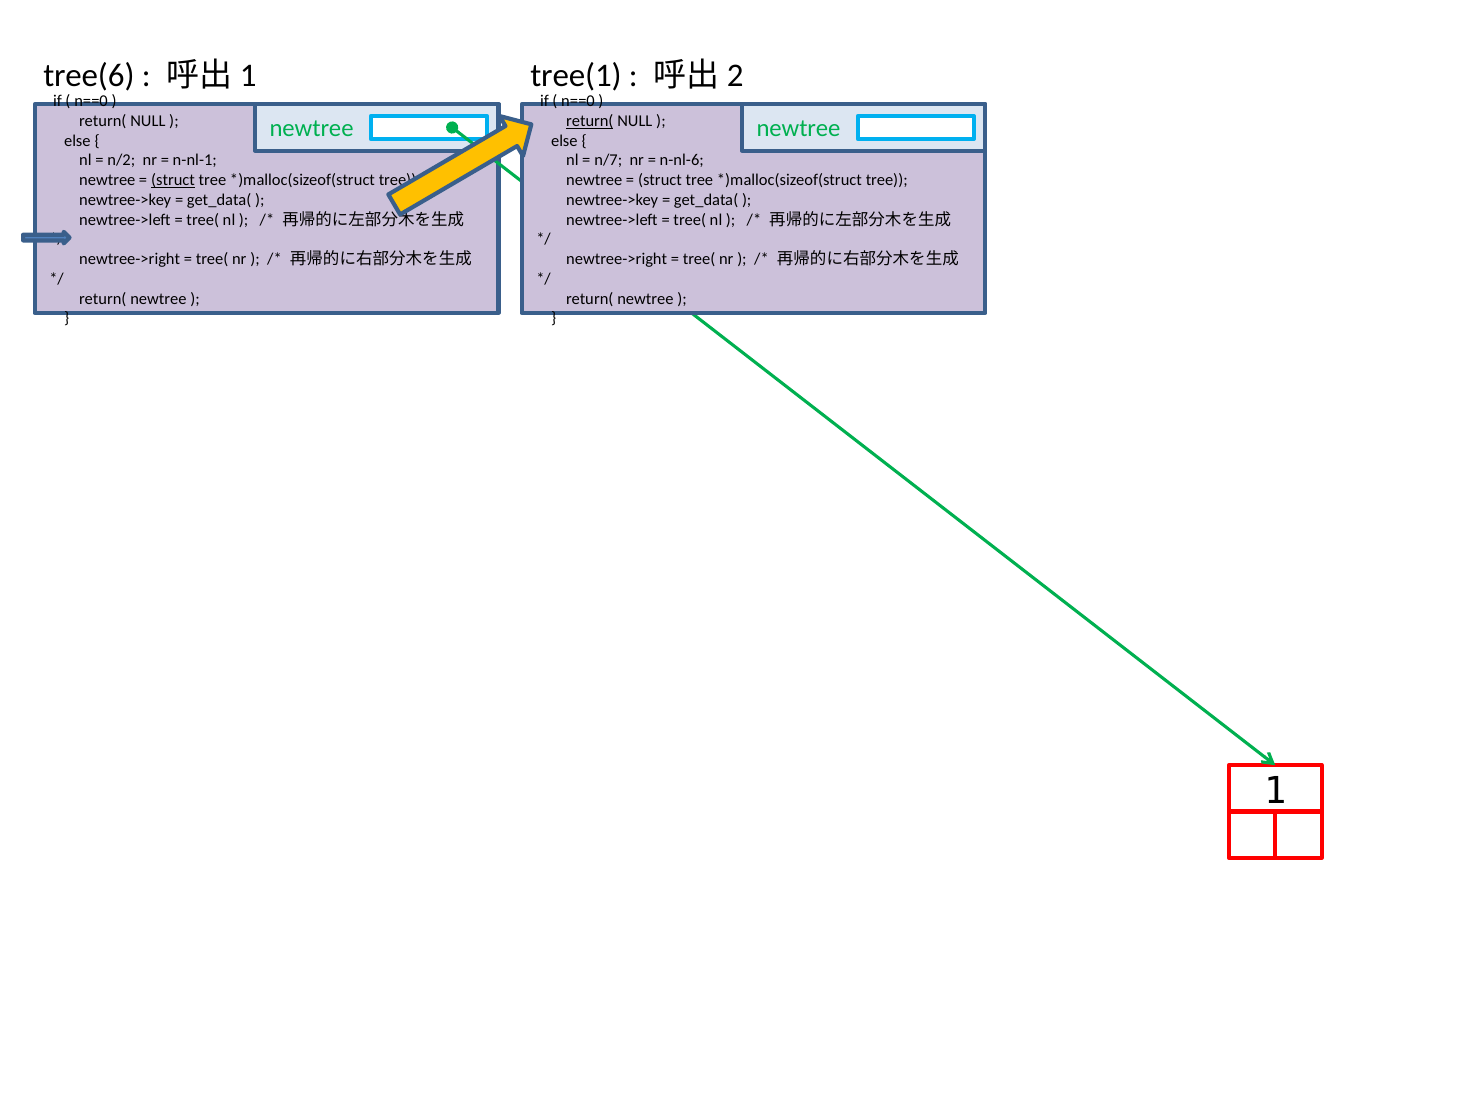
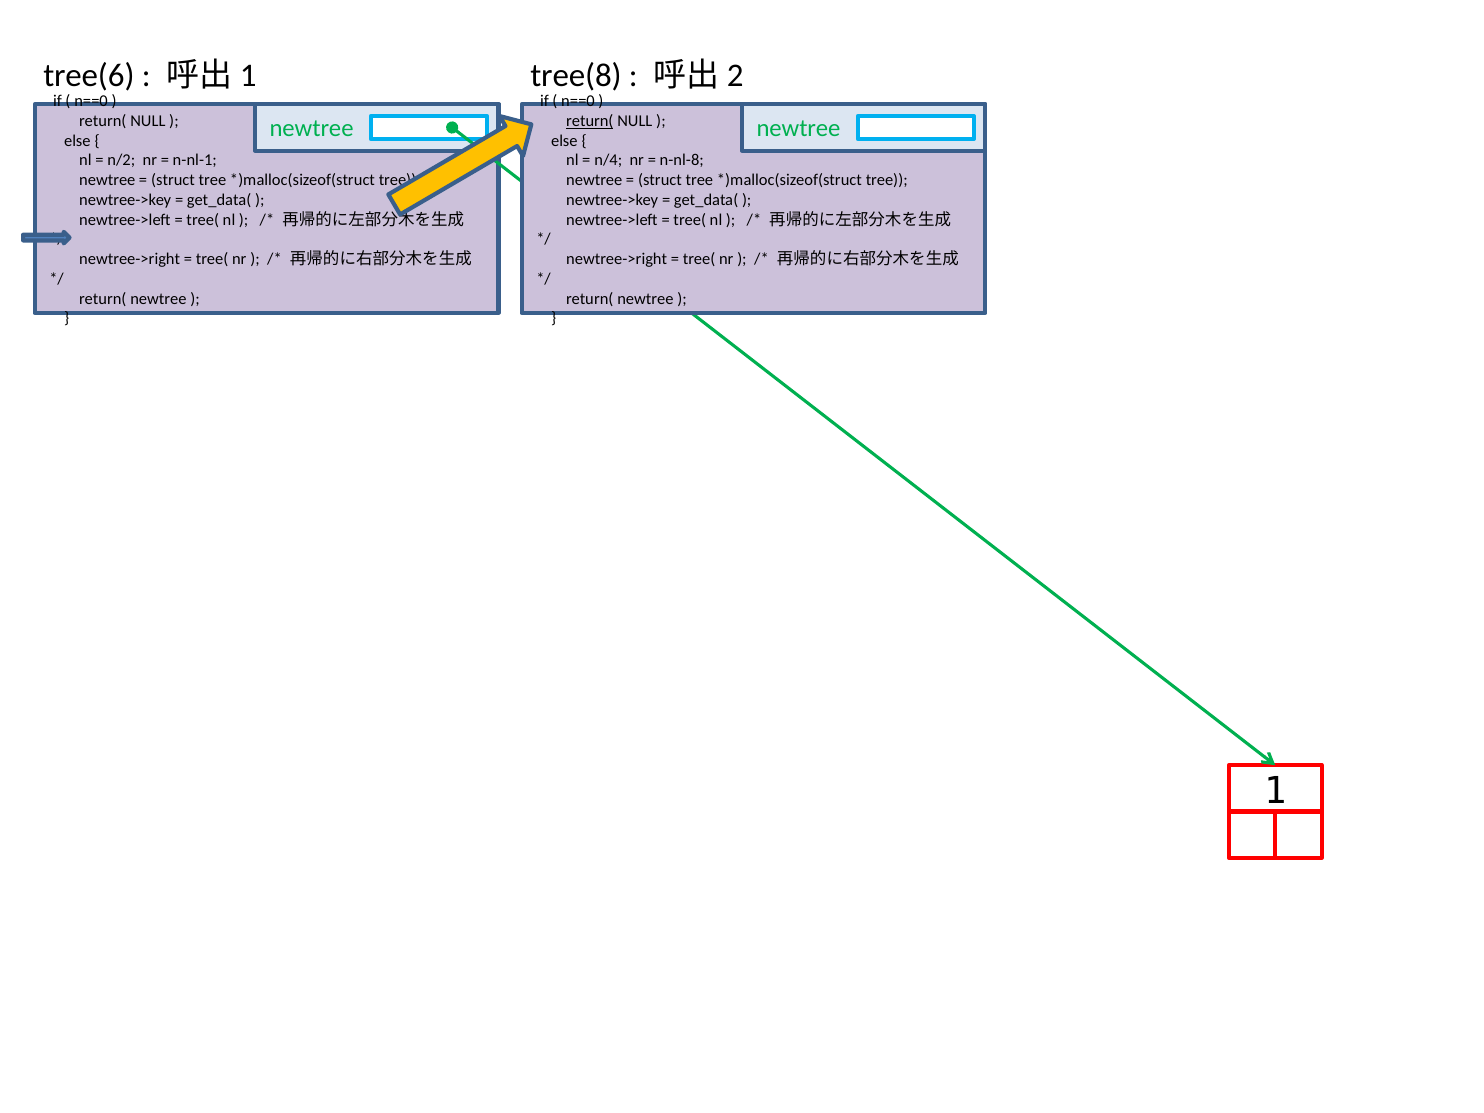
tree(1: tree(1 -> tree(8 (576, 76)
n/7: n/7 -> n/4 (608, 160)
n-nl-6: n-nl-6 -> n-nl-8 (682, 160)
struct underline: present -> none (173, 180)
